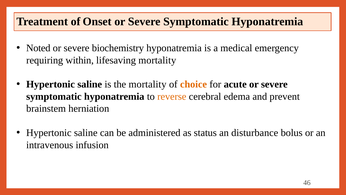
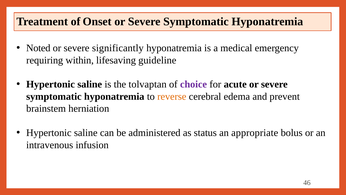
biochemistry: biochemistry -> significantly (118, 48)
lifesaving mortality: mortality -> guideline (157, 60)
the mortality: mortality -> tolvaptan (148, 84)
choice colour: orange -> purple (194, 84)
disturbance: disturbance -> appropriate (255, 133)
